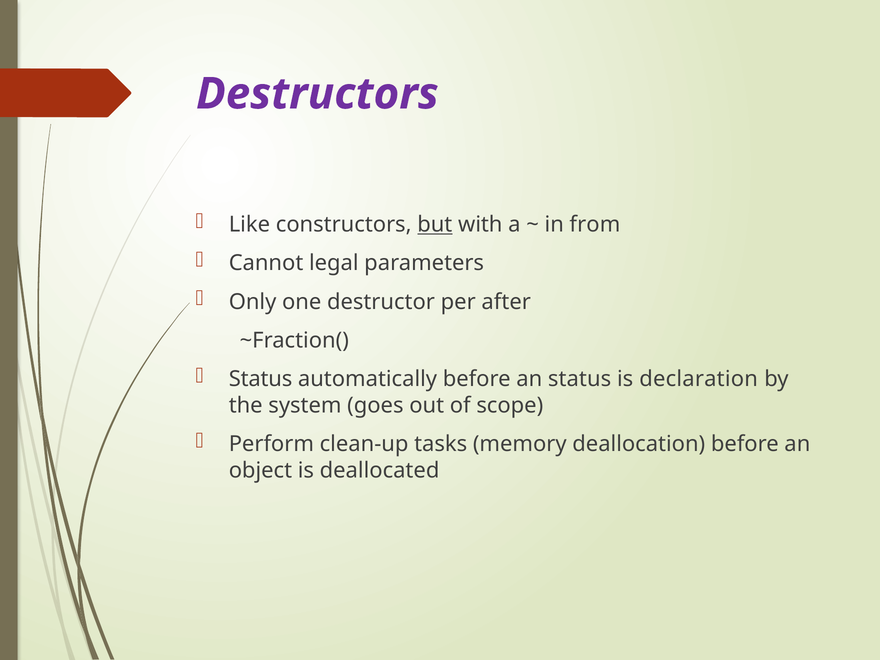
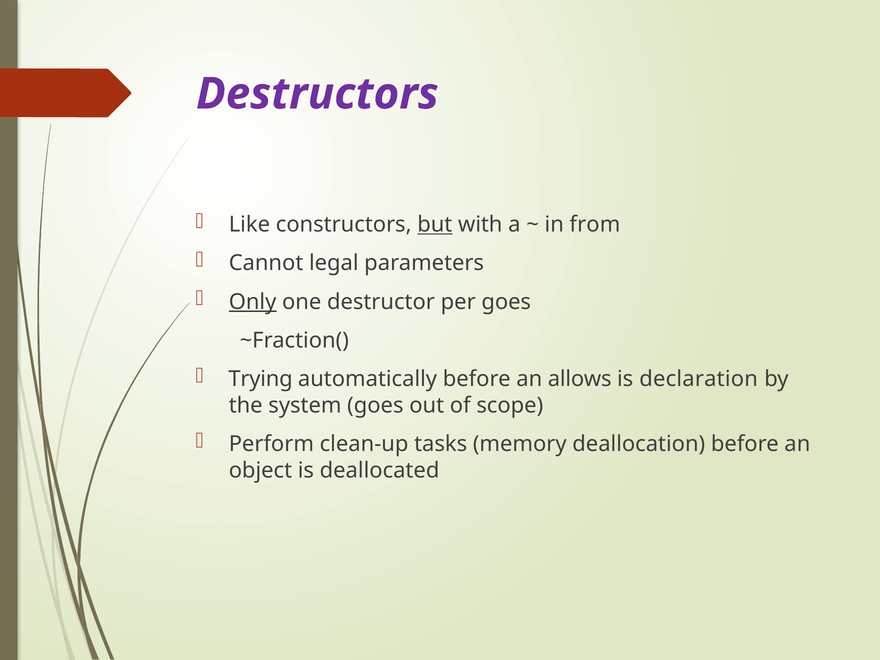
Only underline: none -> present (253, 302)
per after: after -> goes (506, 302)
Status: Status -> Trying (261, 379)
an status: status -> allows (580, 379)
